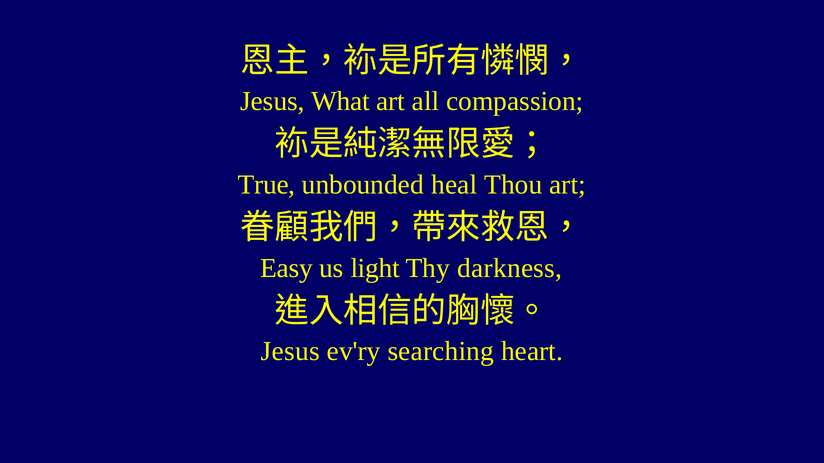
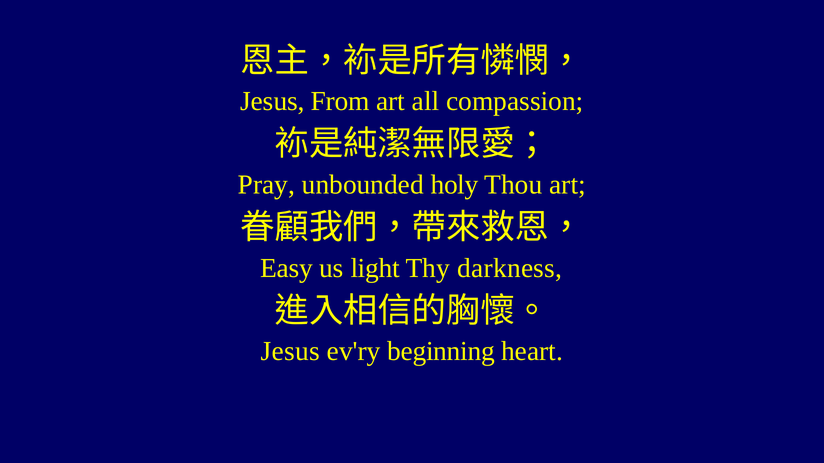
What: What -> From (340, 101)
True: True -> Pray (266, 185)
heal: heal -> holy (455, 185)
searching: searching -> beginning (441, 352)
